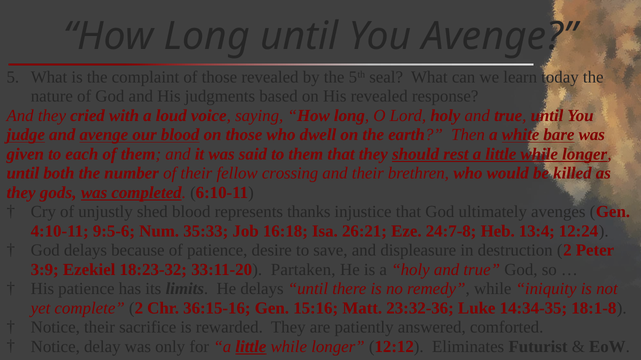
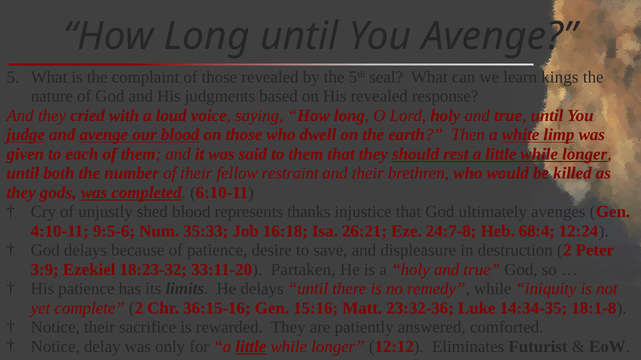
today: today -> kings (560, 77)
bare: bare -> limp (559, 135)
crossing: crossing -> restraint (290, 174)
13:4: 13:4 -> 68:4 (537, 231)
